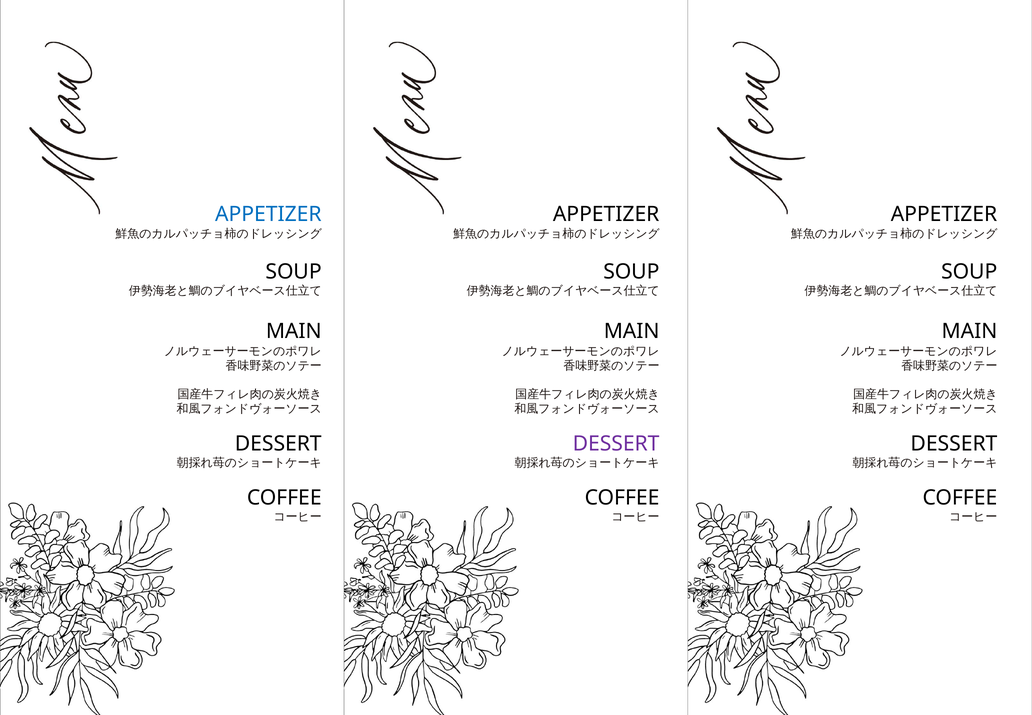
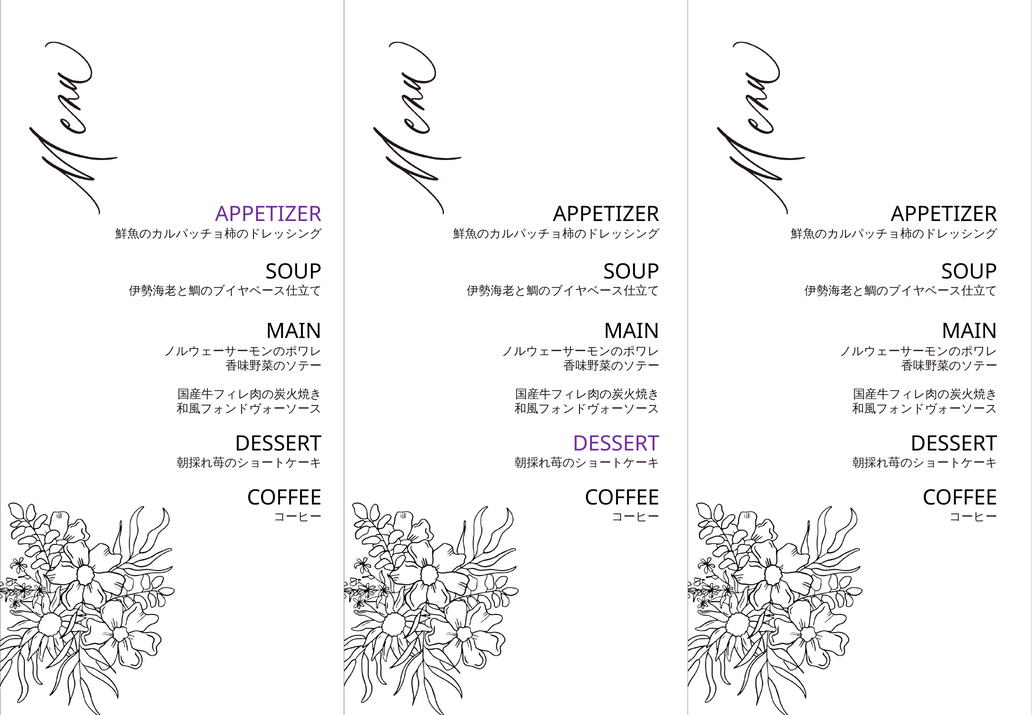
APPETIZER colour: blue -> purple (268, 214)
